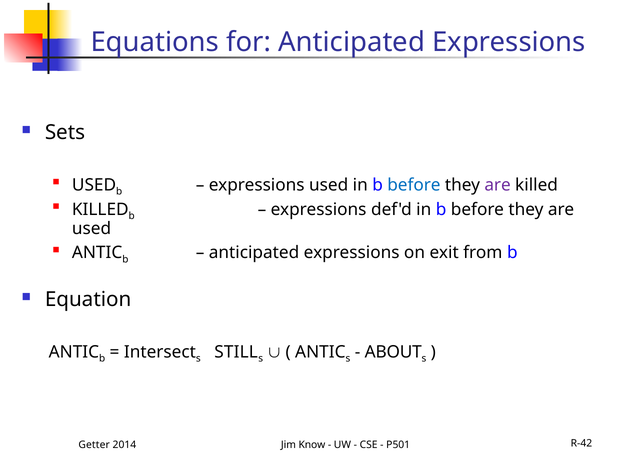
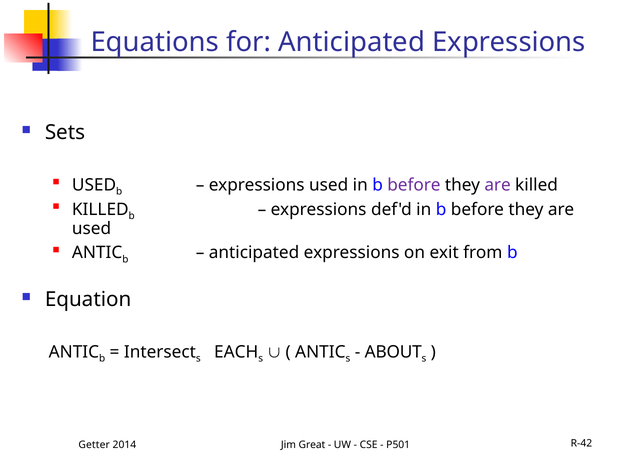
before colour: blue -> purple (414, 185)
STILL: STILL -> EACH (236, 352)
Know: Know -> Great (312, 445)
